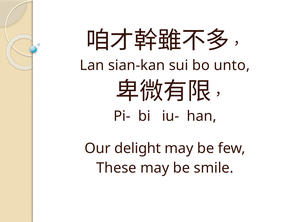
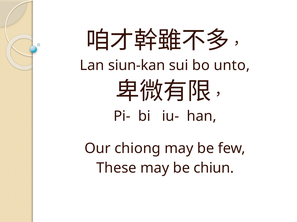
sian-kan: sian-kan -> siun-kan (137, 66)
delight: delight -> chiong (138, 149)
smile: smile -> chiun (214, 169)
